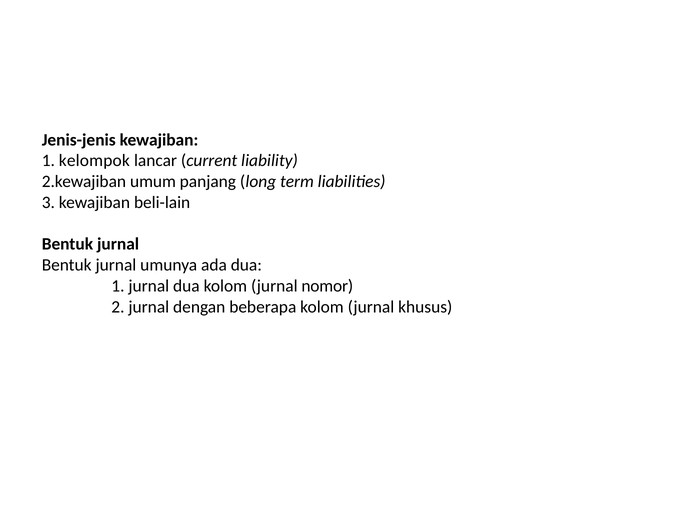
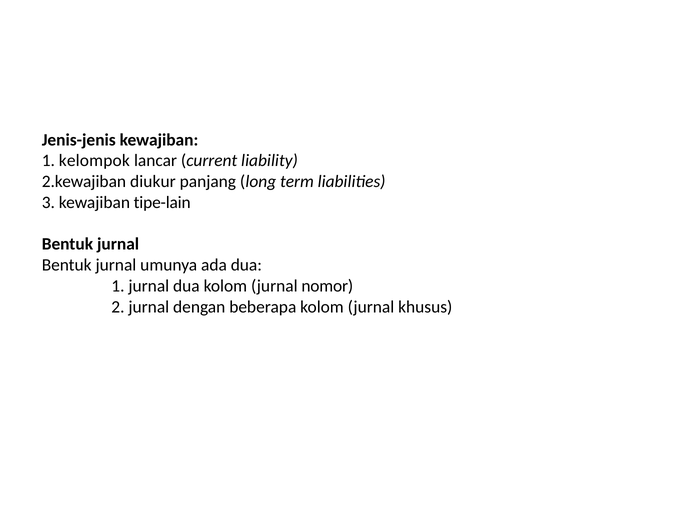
umum: umum -> diukur (153, 182)
beli-lain: beli-lain -> tipe-lain (162, 202)
